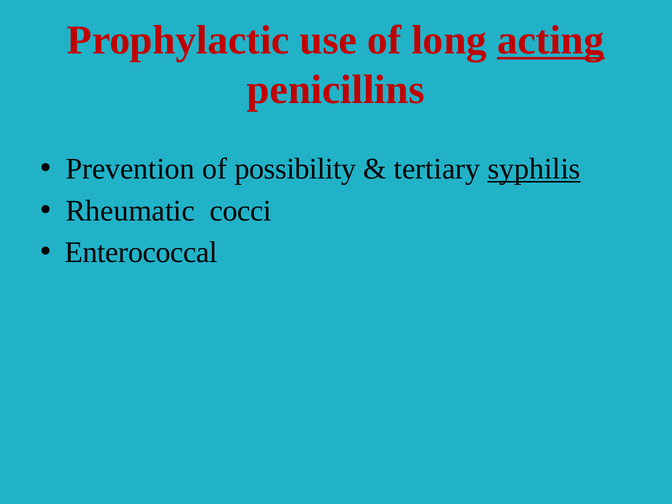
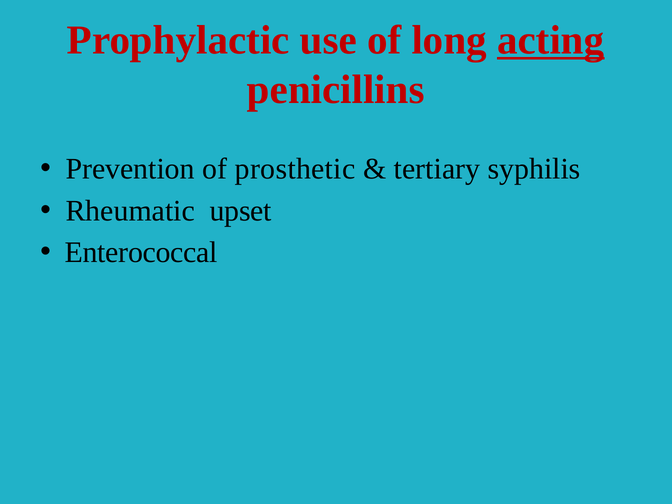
possibility: possibility -> prosthetic (295, 169)
syphilis underline: present -> none (534, 169)
cocci: cocci -> upset (241, 211)
